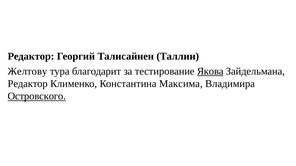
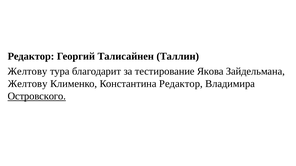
Якова underline: present -> none (210, 71)
Редактор: Редактор -> Желтову (28, 84)
Константина Максима: Максима -> Редактор (181, 84)
